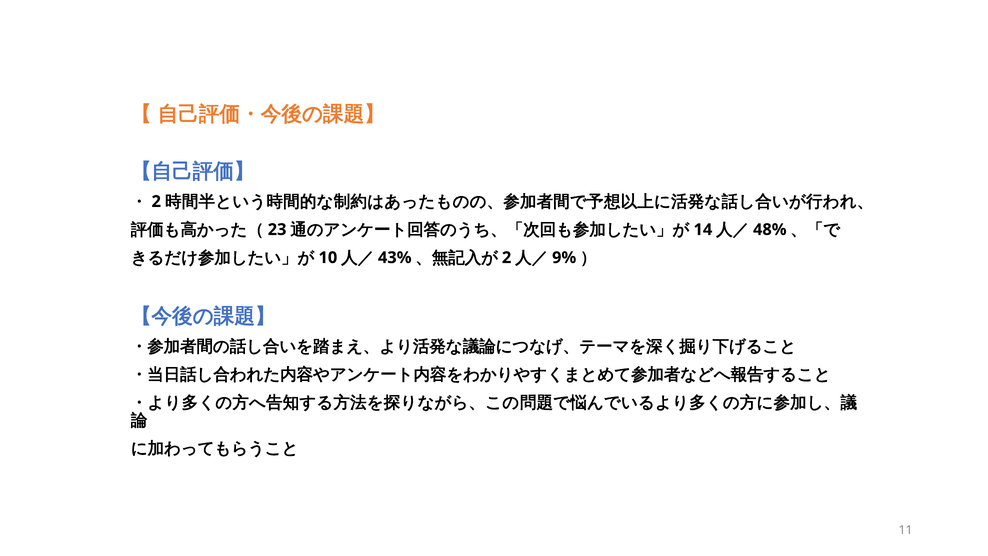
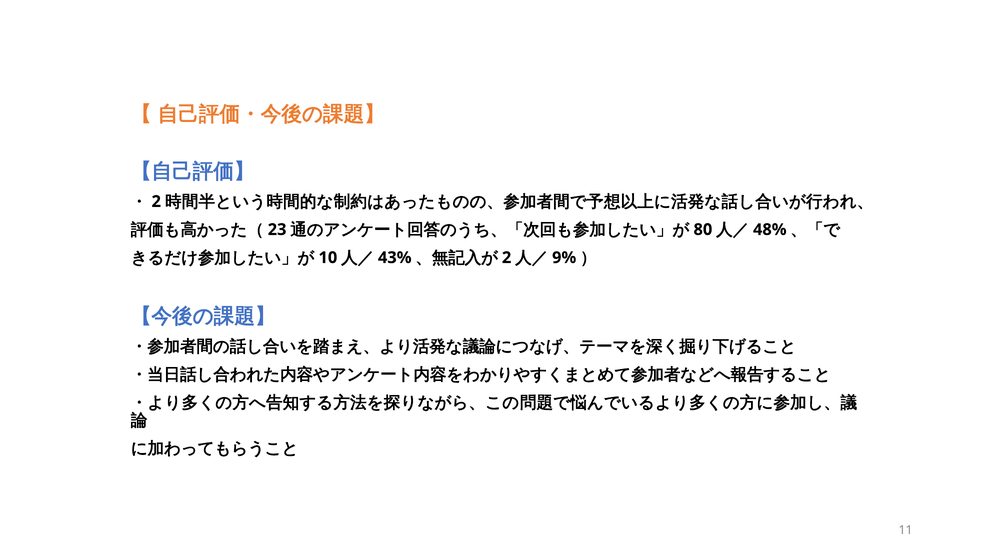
14: 14 -> 80 (703, 229)
